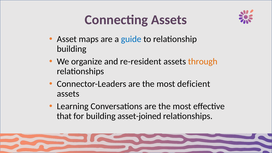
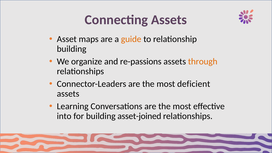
guide colour: blue -> orange (131, 39)
re-resident: re-resident -> re-passions (141, 61)
that: that -> into (64, 116)
